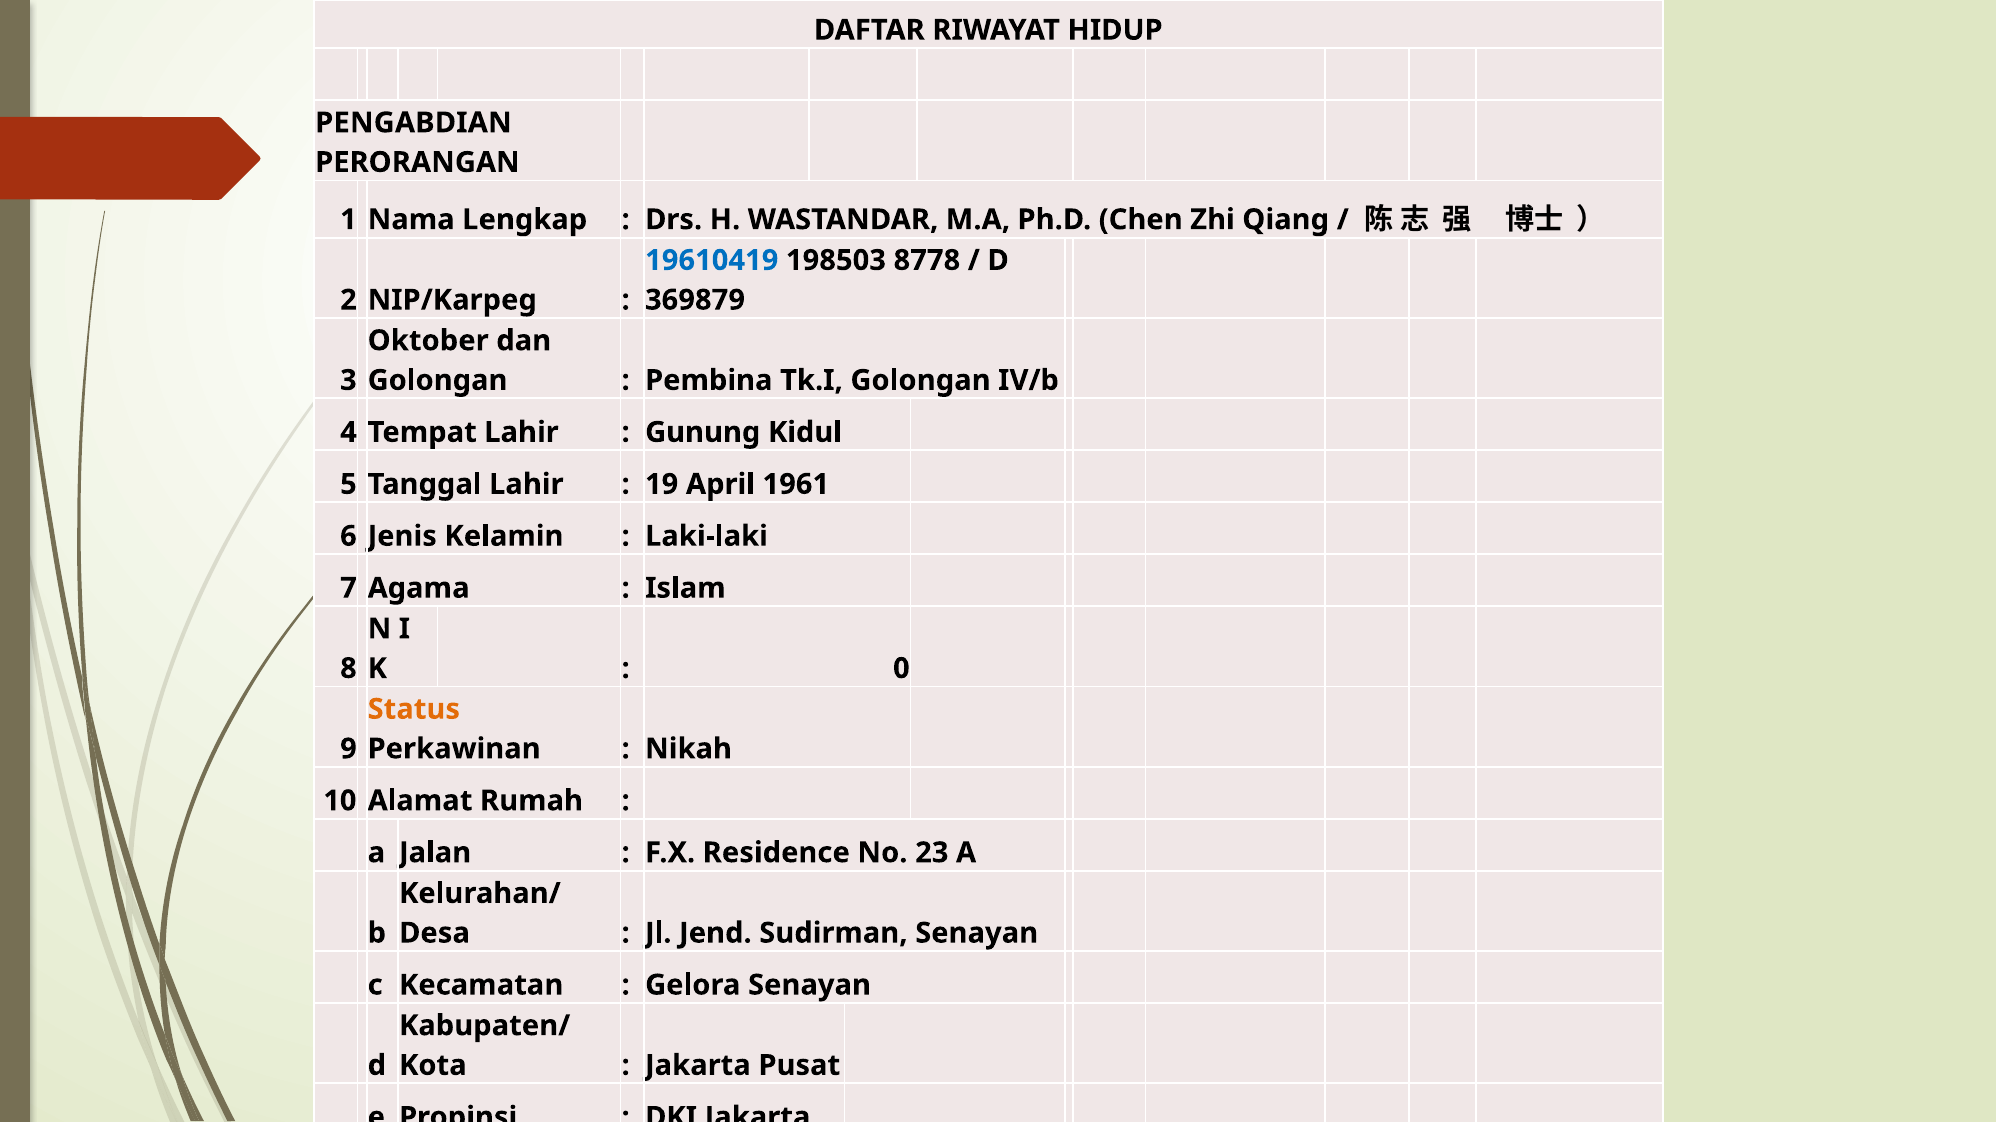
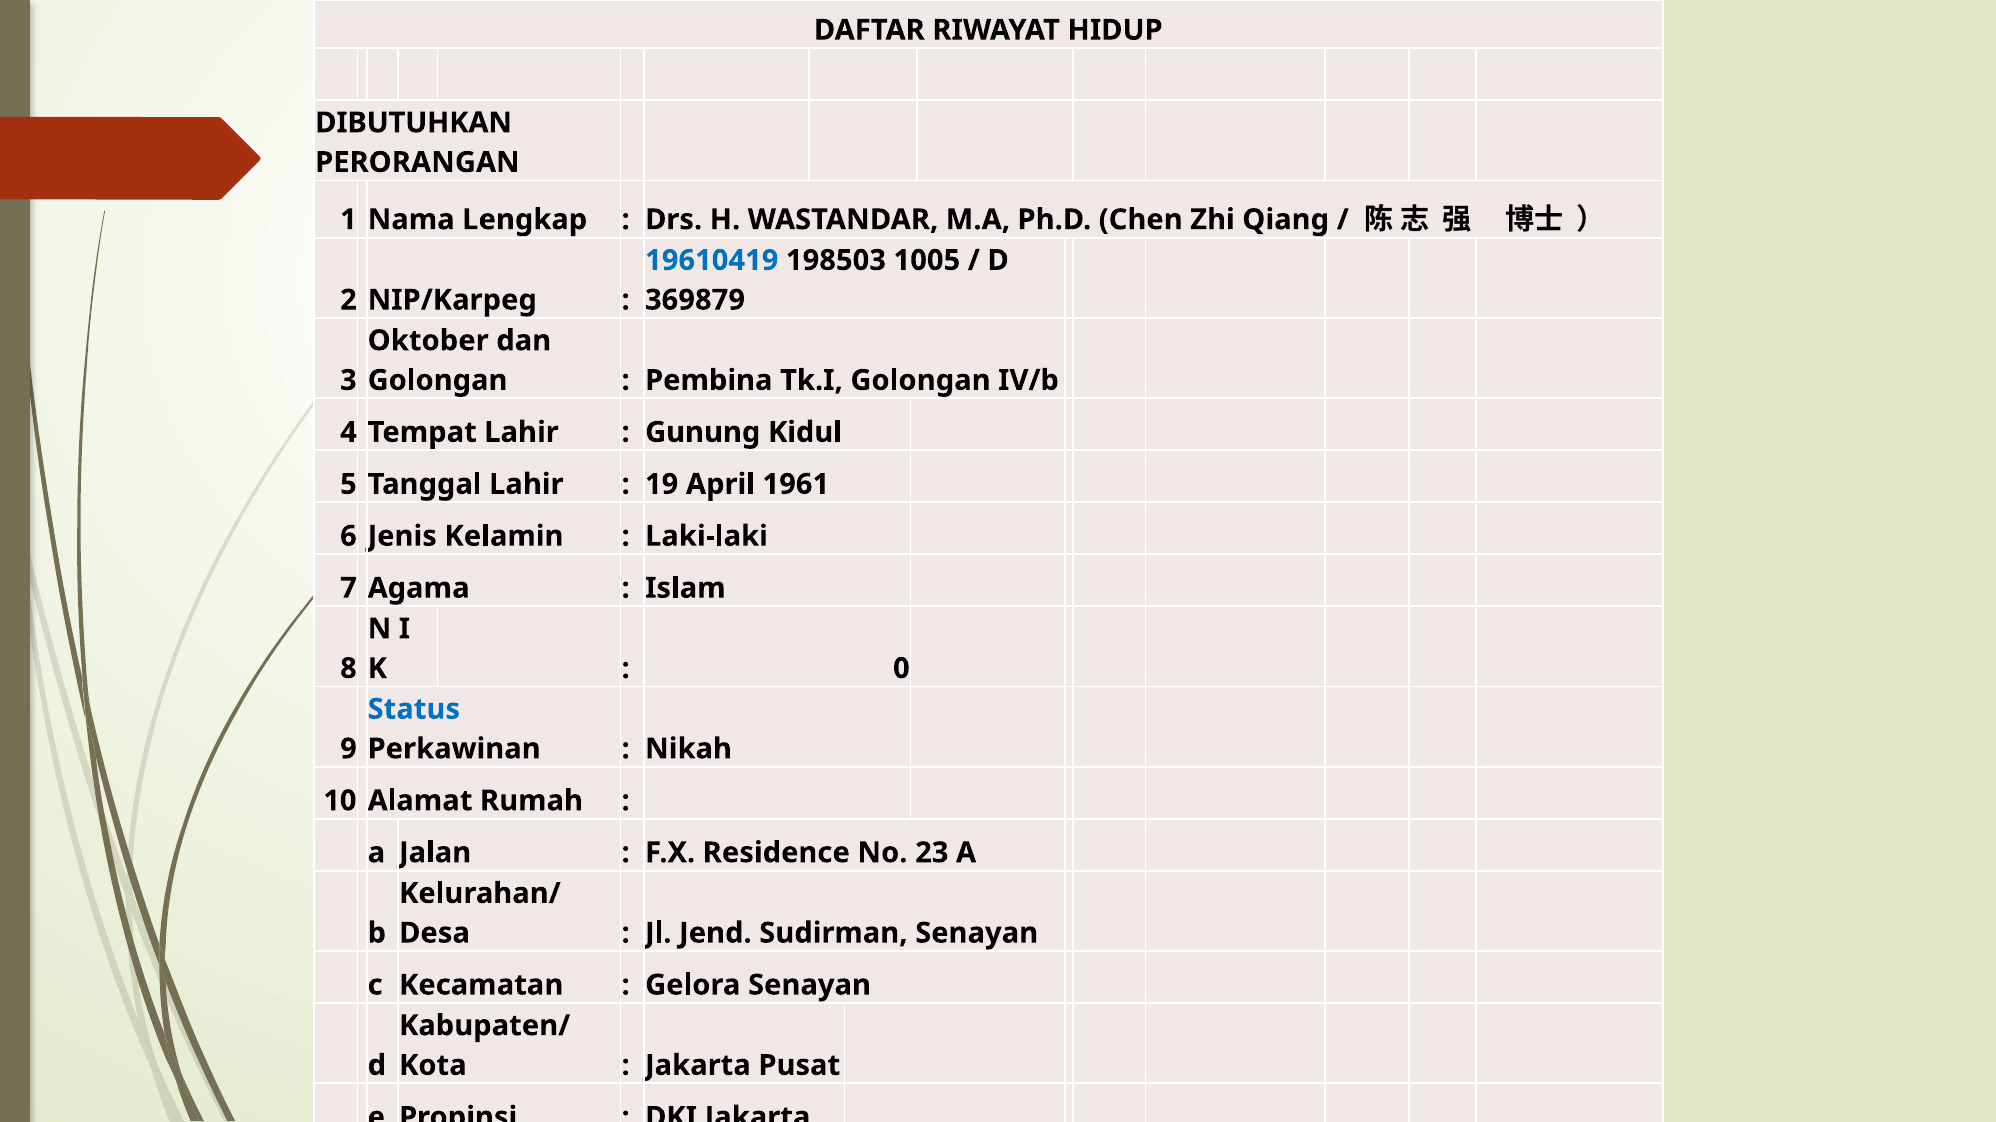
PENGABDIAN: PENGABDIAN -> DIBUTUHKAN (414, 123)
8778: 8778 -> 1005 (927, 260)
Status colour: orange -> blue (414, 710)
